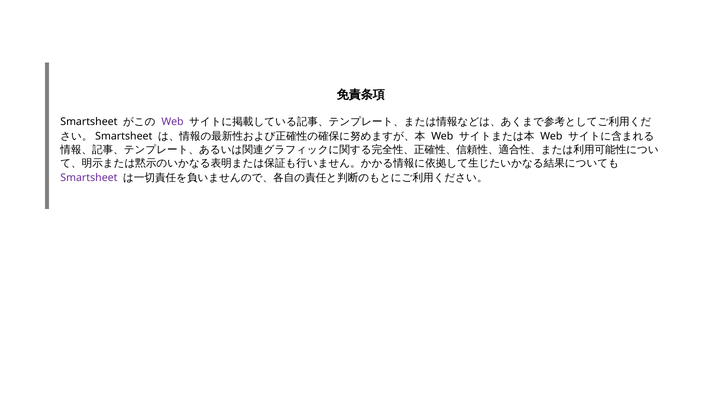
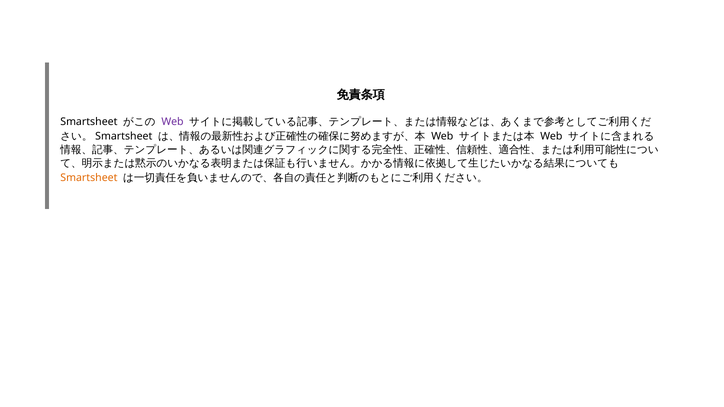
Smartsheet colour: purple -> orange (89, 178)
